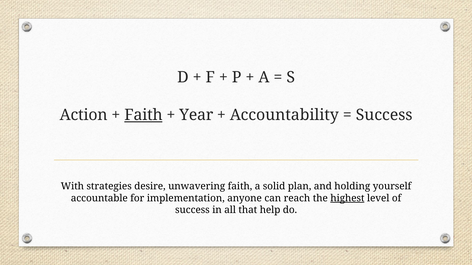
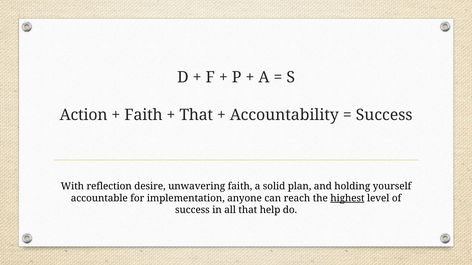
Faith underline: present -> none (143, 115)
Year: Year -> That (196, 115)
strategies: strategies -> reflection (109, 187)
